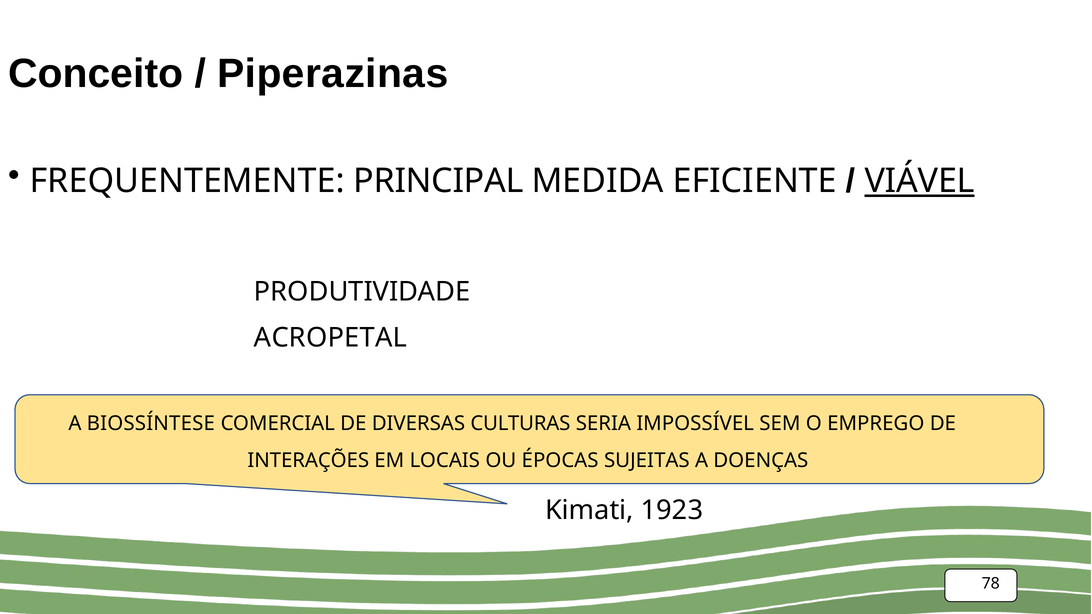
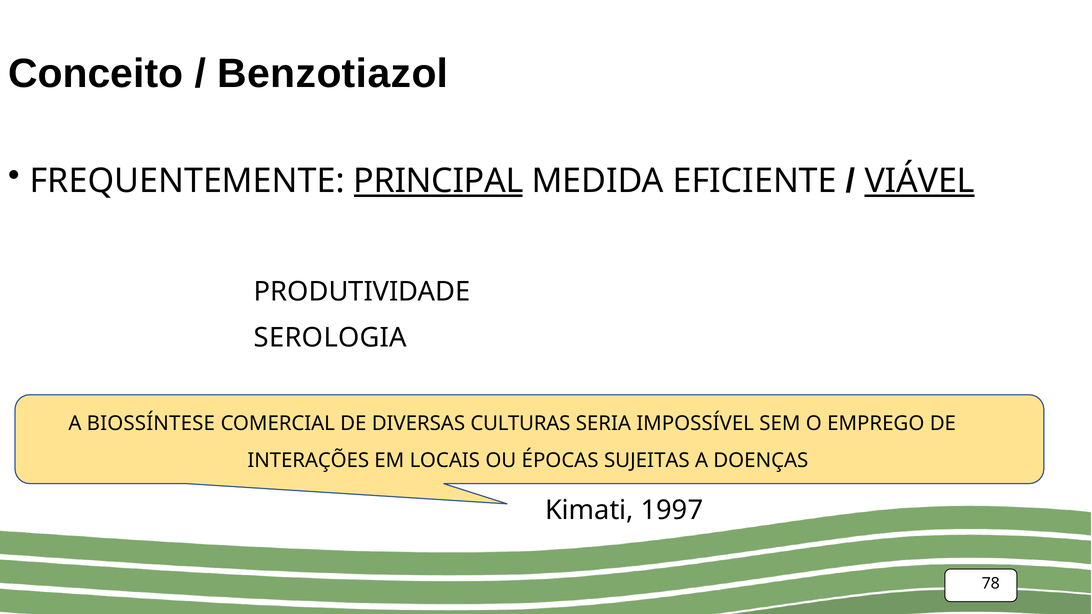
Piperazinas: Piperazinas -> Benzotiazol (333, 74)
PRINCIPAL underline: none -> present (438, 181)
ACROPETAL: ACROPETAL -> SEROLOGIA (330, 338)
1923: 1923 -> 1997 (672, 510)
